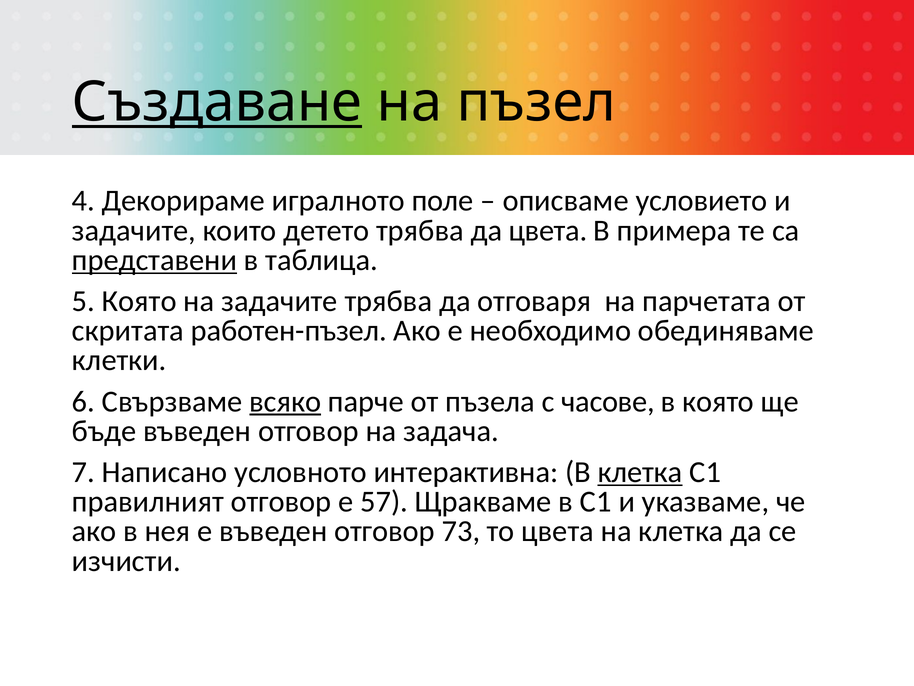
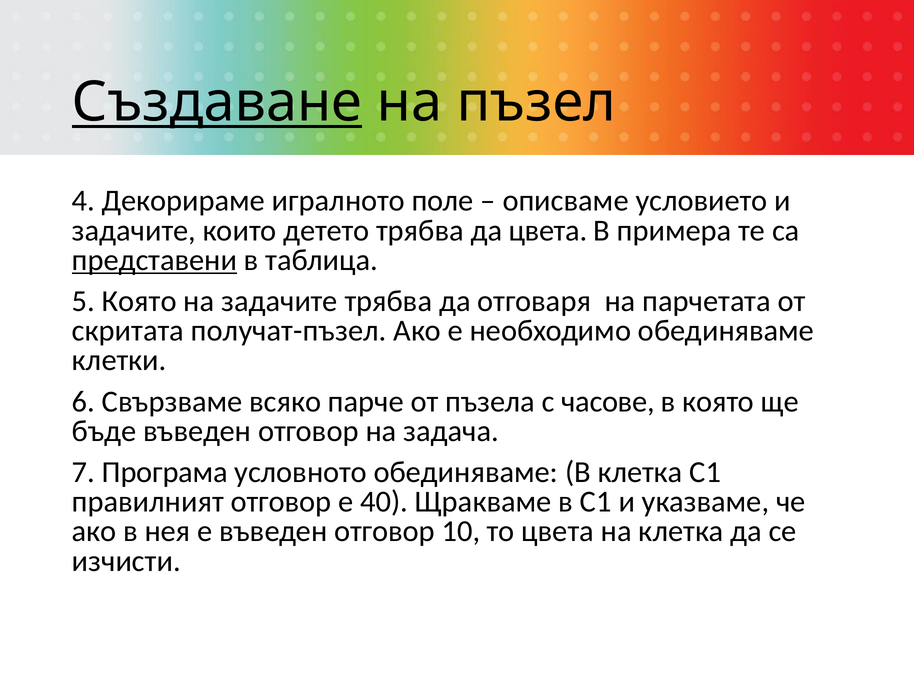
работен-пъзел: работен-пъзел -> получат-пъзел (289, 331)
всяко underline: present -> none (285, 401)
Написано: Написано -> Програма (165, 472)
условното интерактивна: интерактивна -> обединяваме (466, 472)
клетка underline: present -> none (640, 472)
57: 57 -> 40 (384, 501)
73: 73 -> 10 (461, 531)
